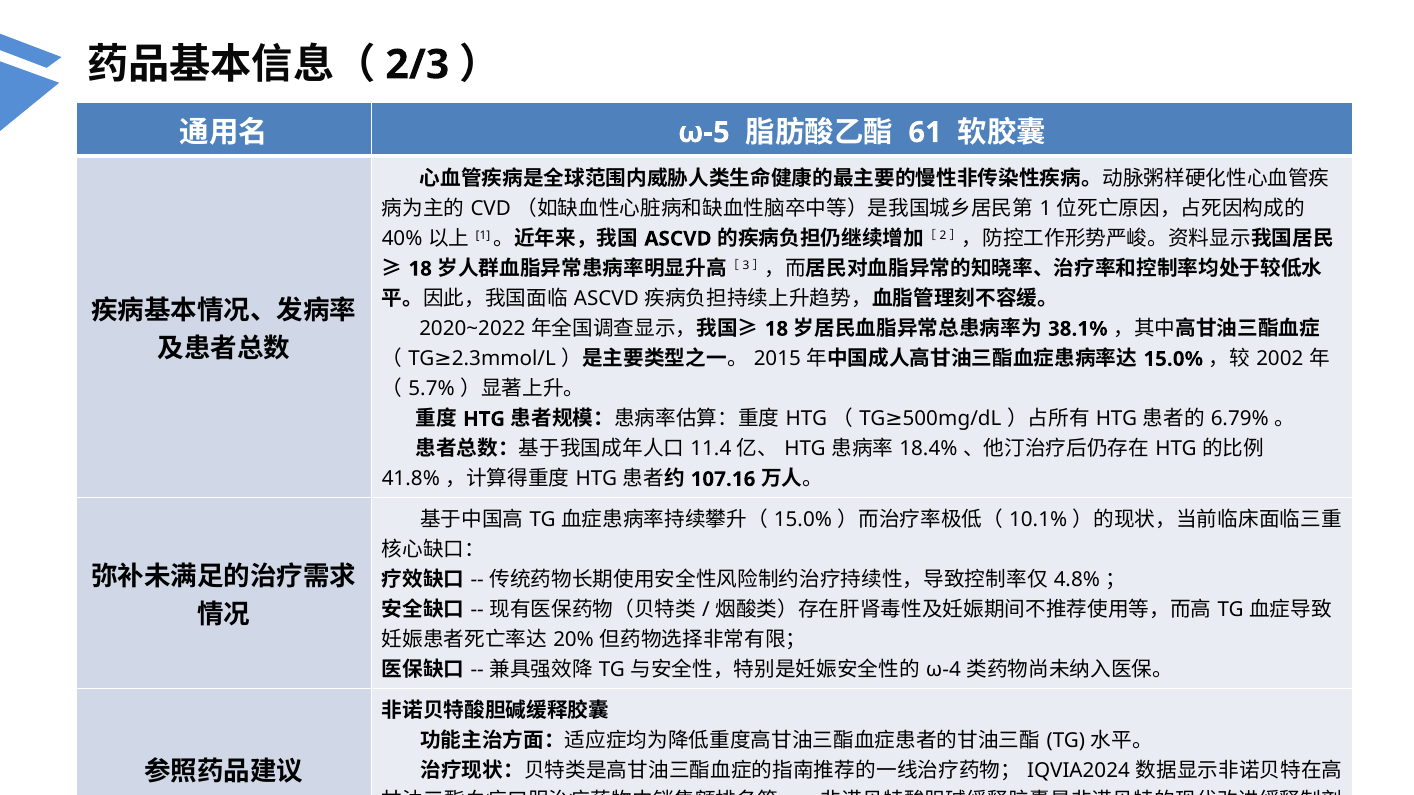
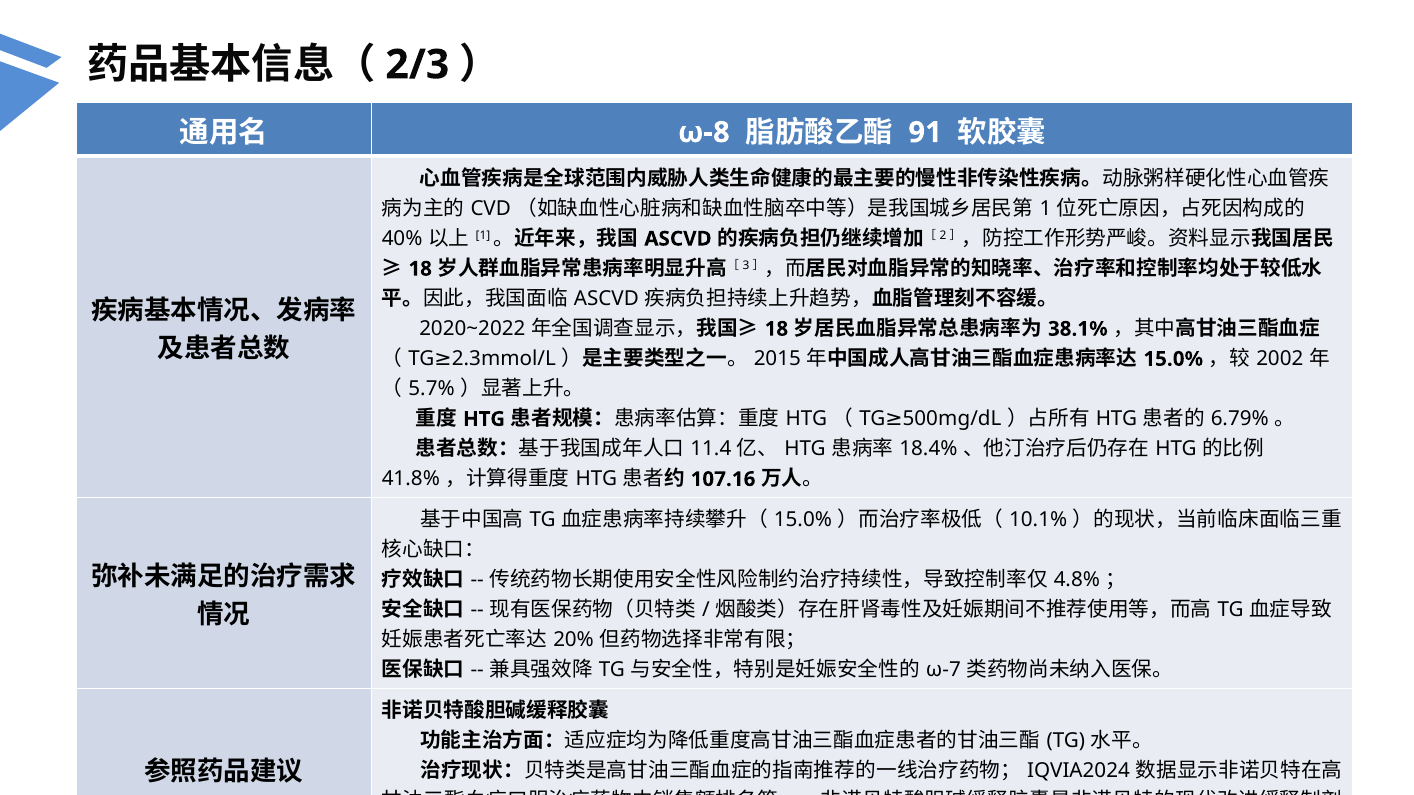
ω-5: ω-5 -> ω-8 (704, 133)
61: 61 -> 91 (925, 133)
ω-4: ω-4 -> ω-7 (943, 670)
